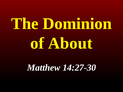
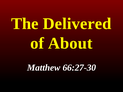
Dominion: Dominion -> Delivered (77, 24)
14:27-30: 14:27-30 -> 66:27-30 (79, 68)
